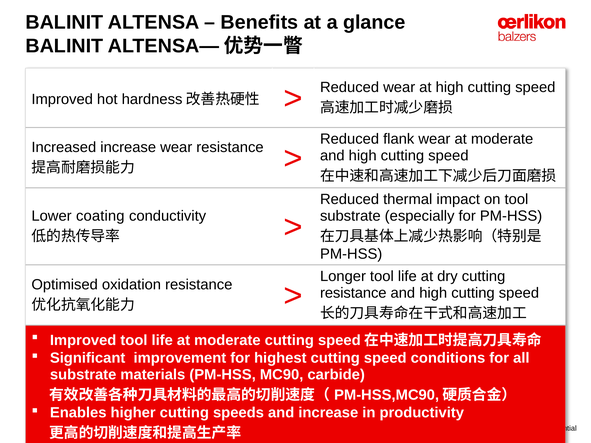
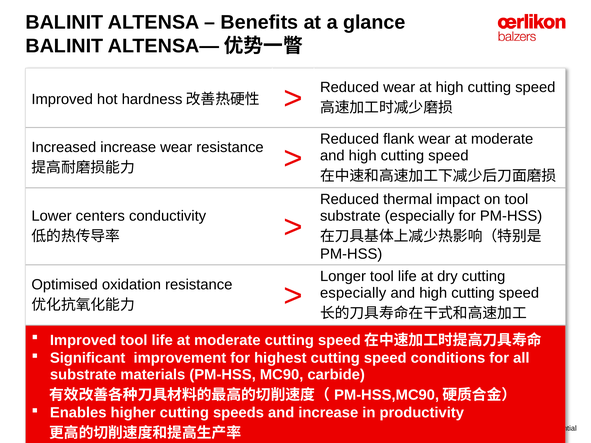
coating: coating -> centers (100, 216)
resistance: resistance -> especially (353, 293)
